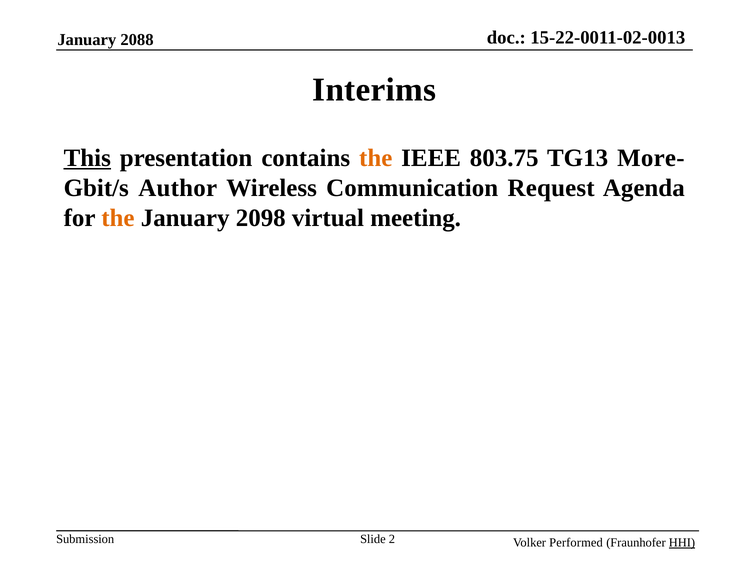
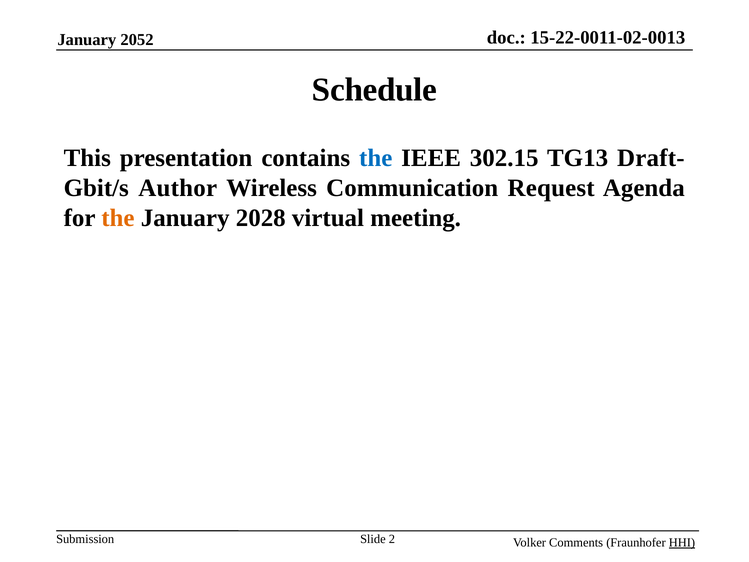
2088: 2088 -> 2052 (137, 40)
Interims: Interims -> Schedule (375, 90)
This underline: present -> none (87, 158)
the colour: orange -> blue (376, 158)
803.75: 803.75 -> 302.15 (504, 158)
More-: More- -> Draft- (651, 158)
2098: 2098 -> 2028 (261, 218)
Performed: Performed -> Comments (576, 543)
